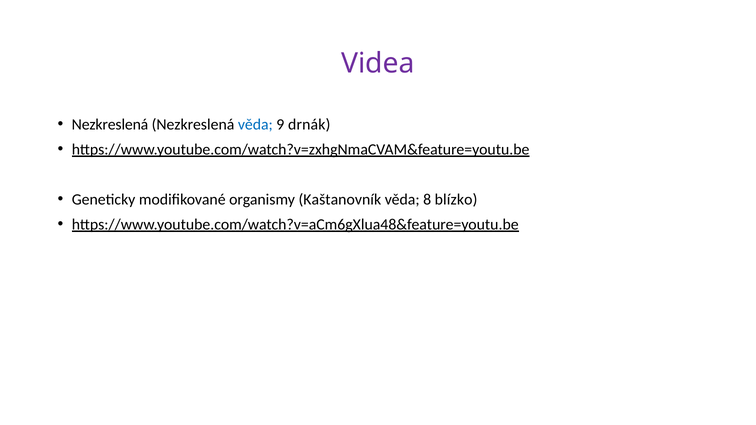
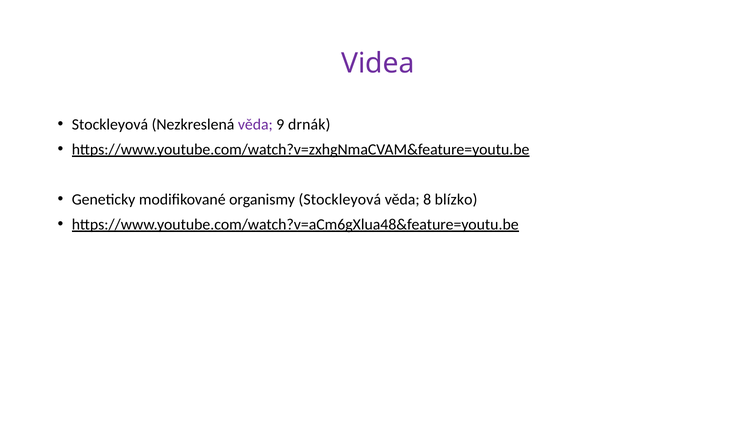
Nezkreslená: Nezkreslená -> Stockleyová (110, 124)
věda colour: blue -> purple (255, 124)
organismy Kaštanovník: Kaštanovník -> Stockleyová (340, 199)
